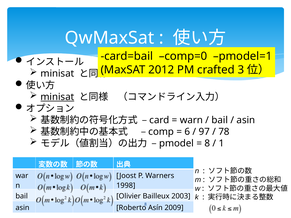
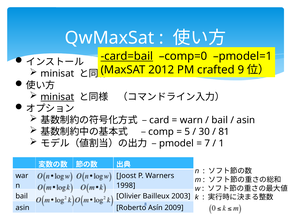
card=bail underline: none -> present (127, 56)
3: 3 -> 9 (241, 70)
6: 6 -> 5 (187, 132)
97: 97 -> 30 (204, 132)
78: 78 -> 81 (224, 132)
8: 8 -> 7 (207, 144)
